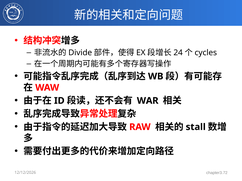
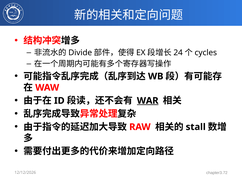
WAR underline: none -> present (148, 101)
